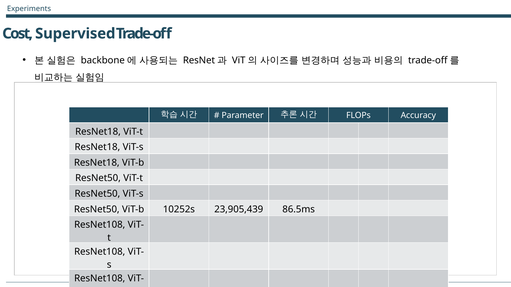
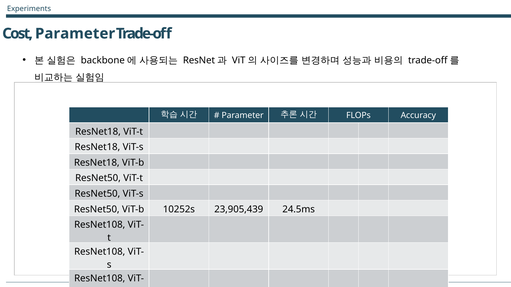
Cost Supervised: Supervised -> Parameter (75, 34)
86.5ms: 86.5ms -> 24.5ms (299, 210)
